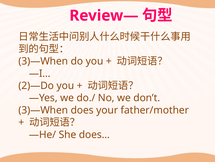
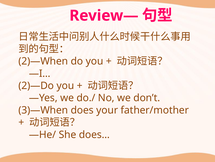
3)—When: 3)—When -> 2)—When (43, 61)
